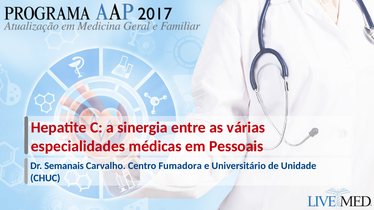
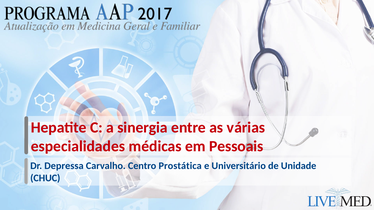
Semanais: Semanais -> Depressa (64, 166)
Fumadora: Fumadora -> Prostática (180, 166)
